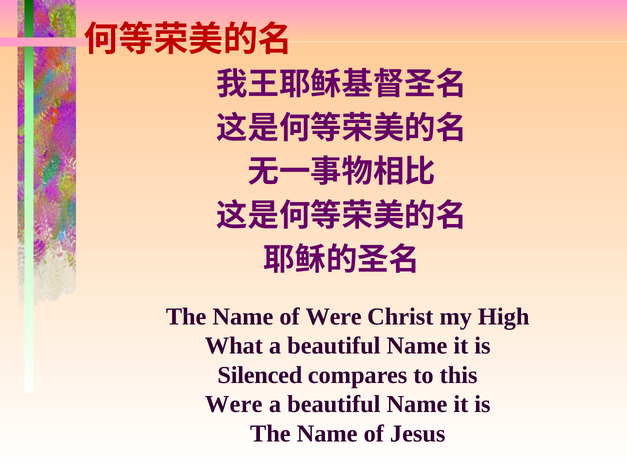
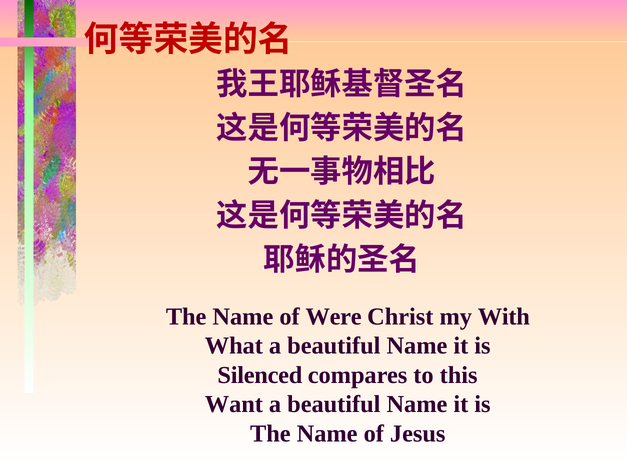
High: High -> With (504, 317)
Were: Were -> Want (234, 405)
